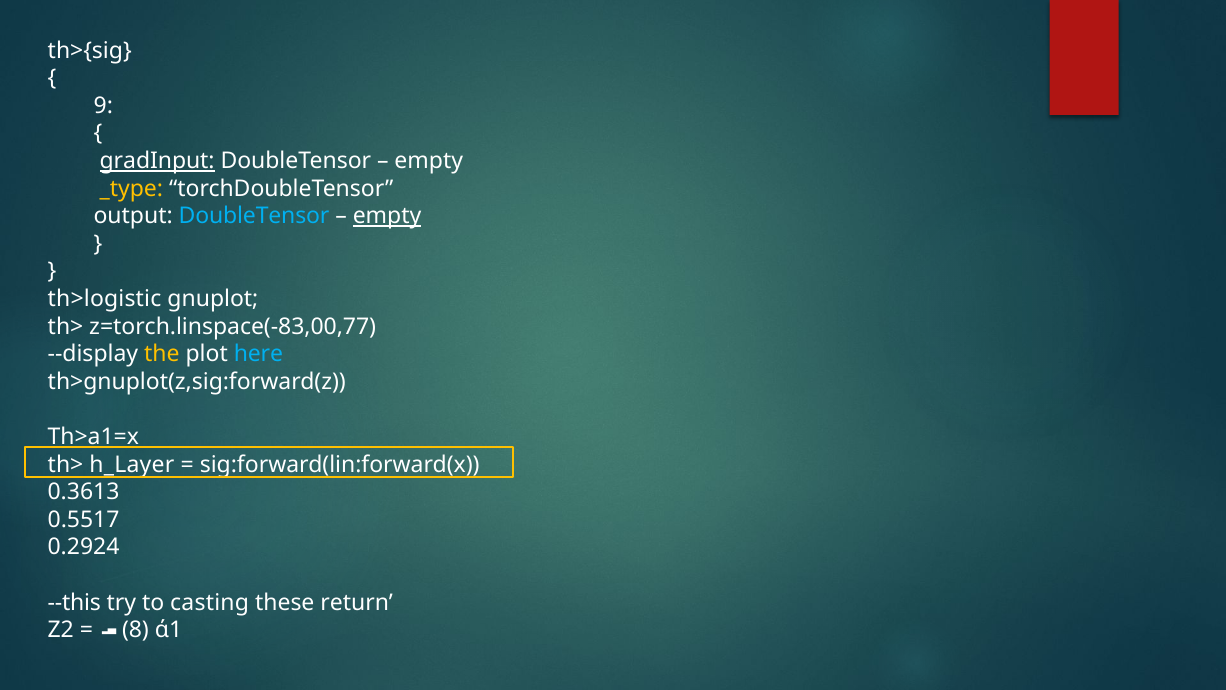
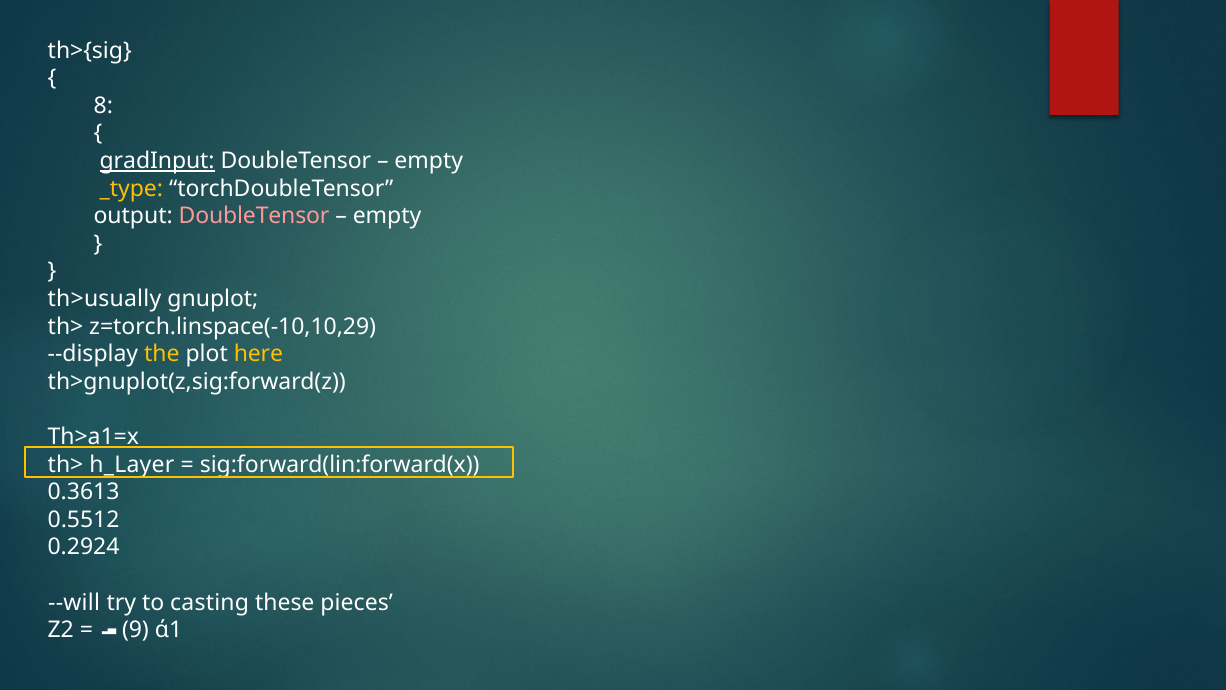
9: 9 -> 8 (103, 106)
DoubleTensor colour: light blue -> pink (254, 216)
empty underline: present -> none (387, 216)
th>logistic: th>logistic -> th>usually (104, 299)
z=torch.linspace(-83,00,77: z=torch.linspace(-83,00,77 -> z=torch.linspace(-10,10,29 (233, 326)
here colour: light blue -> yellow (258, 354)
0.5517: 0.5517 -> 0.5512 (84, 519)
--this: --this -> --will (74, 602)
return: return -> pieces (357, 602)
8: 8 -> 9 (135, 630)
